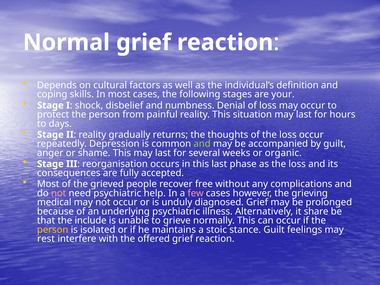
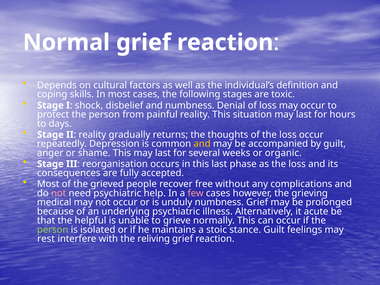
your: your -> toxic (283, 94)
and colour: light green -> yellow (202, 144)
unduly diagnosed: diagnosed -> numbness (219, 202)
share: share -> acute (316, 211)
include: include -> helpful (90, 221)
person colour: yellow -> light green (53, 230)
offered: offered -> reliving (154, 239)
